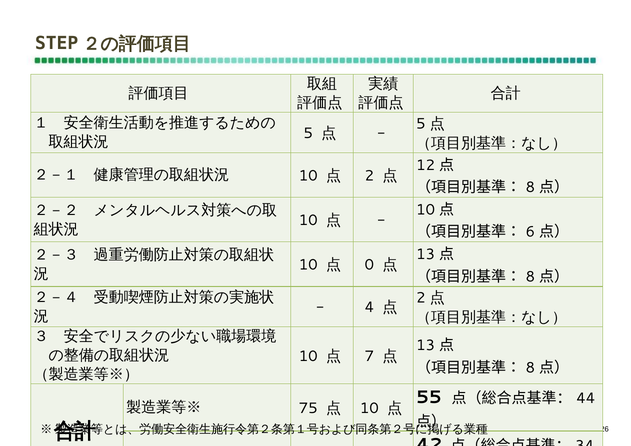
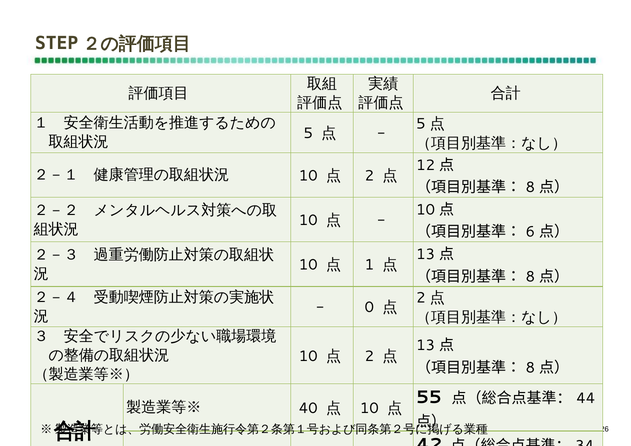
0: 0 -> 1 (369, 265)
4: 4 -> 0 (369, 308)
7: 7 -> 2 (369, 356)
75: 75 -> 40 (308, 408)
